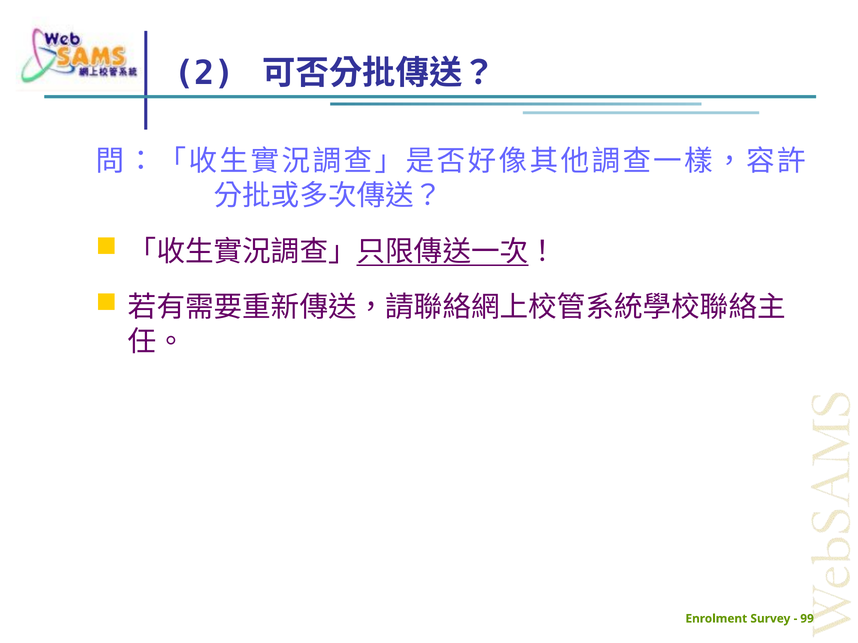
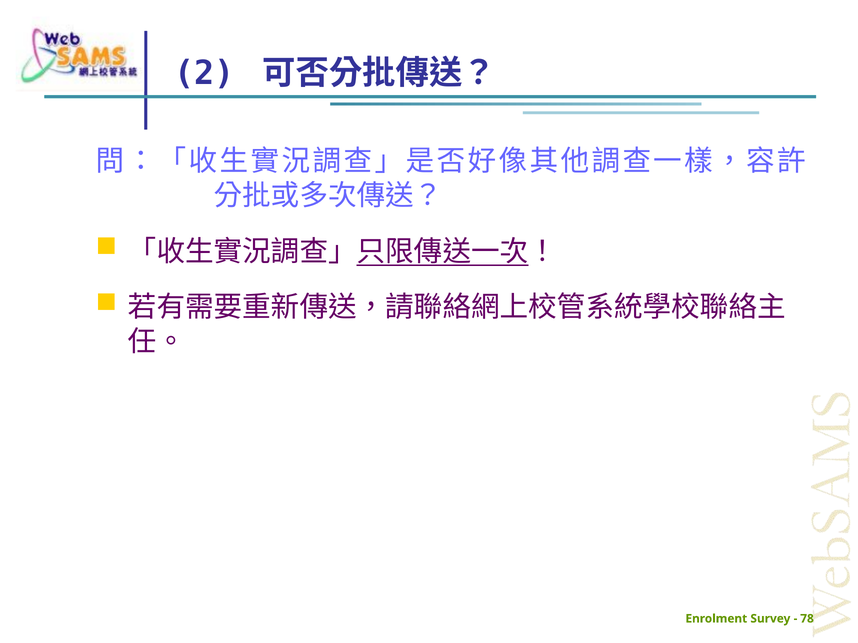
99: 99 -> 78 (807, 619)
